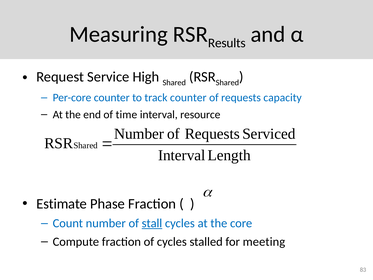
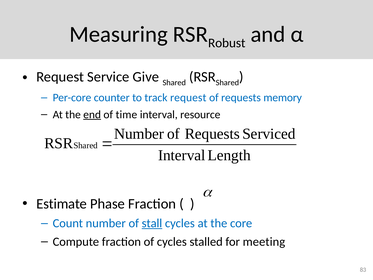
Results: Results -> Robust (227, 43)
High: High -> Give (146, 77)
track counter: counter -> request (188, 98)
capacity: capacity -> memory (283, 98)
end underline: none -> present (92, 114)
